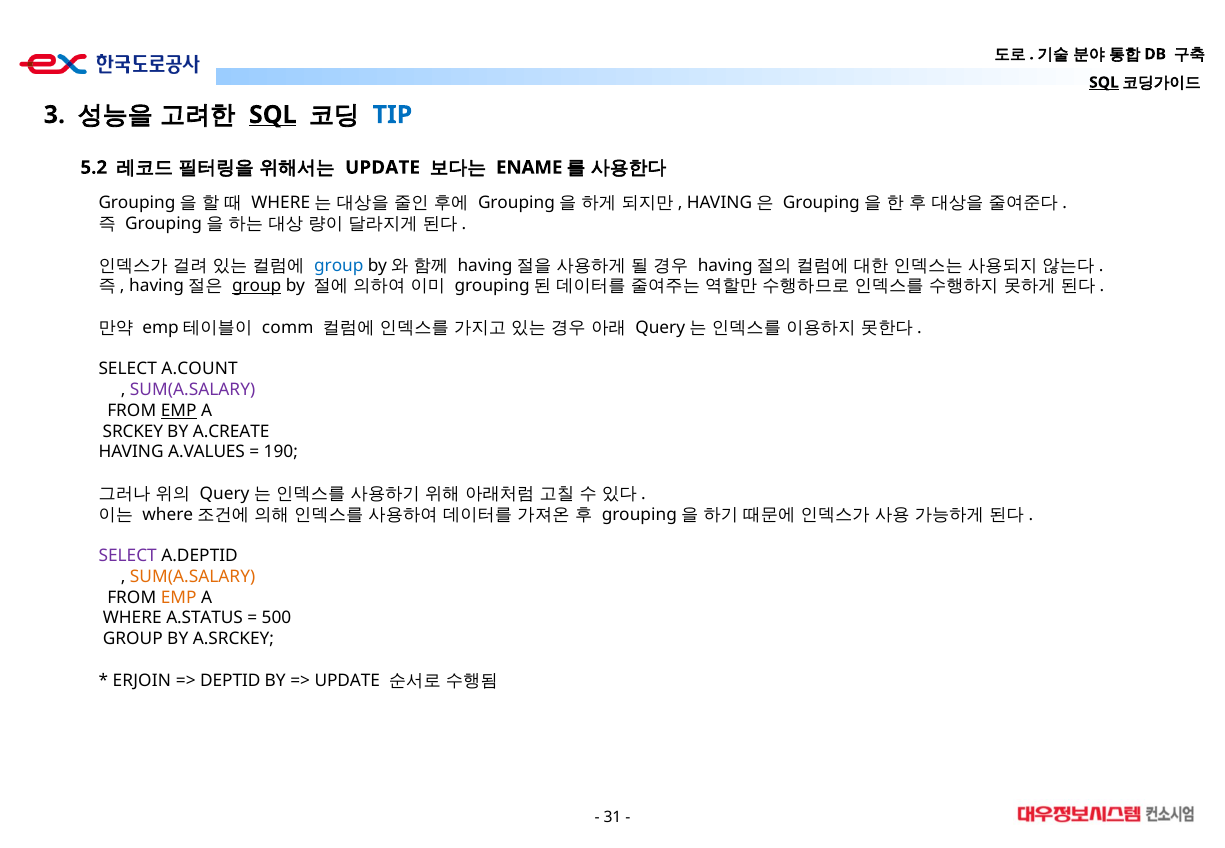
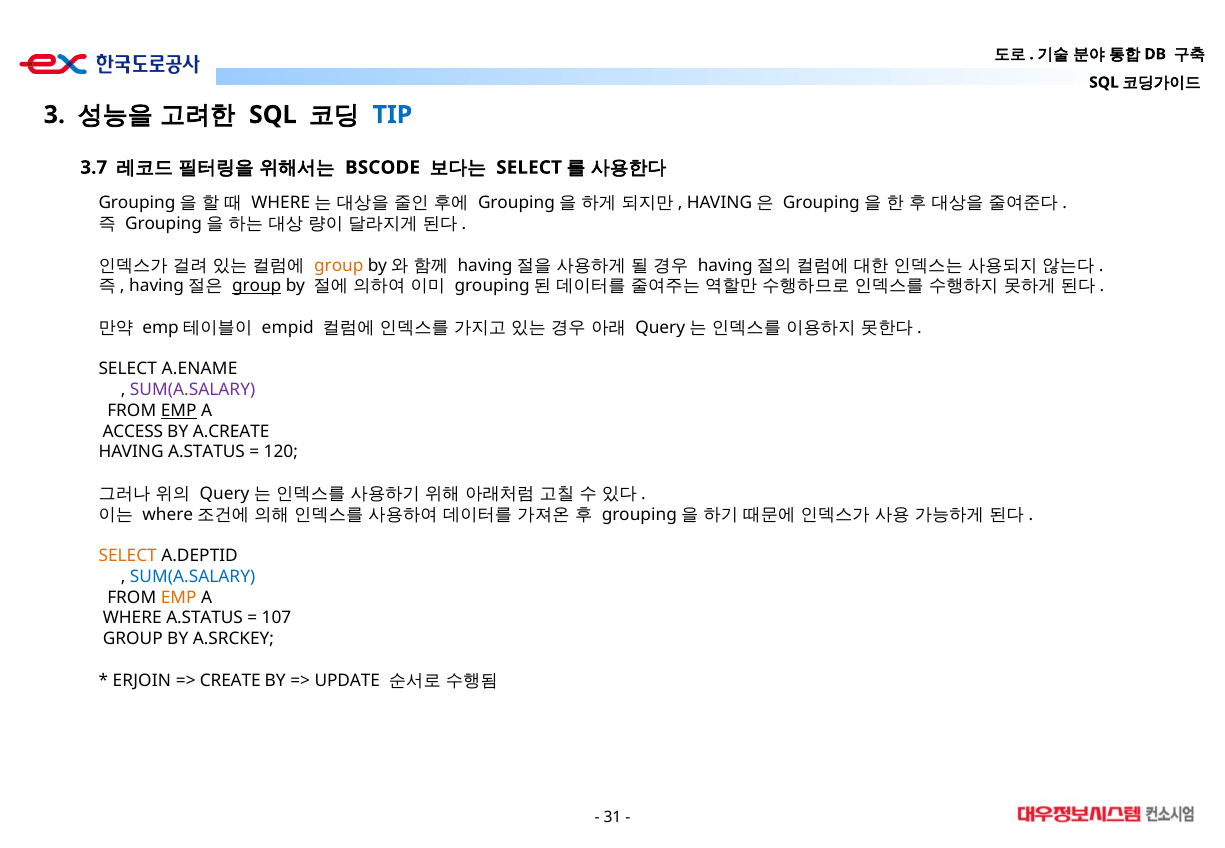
SQL underline: present -> none (1104, 82)
SQL underline: present -> none (273, 115)
5.2: 5.2 -> 3.7 (94, 168)
UPDATE: UPDATE -> BSCODE (383, 168)
ENAME: ENAME -> SELECT (529, 168)
group colour: blue -> orange (339, 266)
comm: comm -> empid (288, 328)
A.COUNT: A.COUNT -> A.ENAME (200, 369)
SRCKEY: SRCKEY -> ACCESS (133, 432)
HAVING A.VALUES: A.VALUES -> A.STATUS (207, 452)
190: 190 -> 120 (281, 452)
SELECT colour: purple -> orange (128, 556)
SUM(A.SALARY colour: orange -> blue (193, 577)
500: 500 -> 107 (277, 618)
DEPTID: DEPTID -> CREATE (230, 680)
